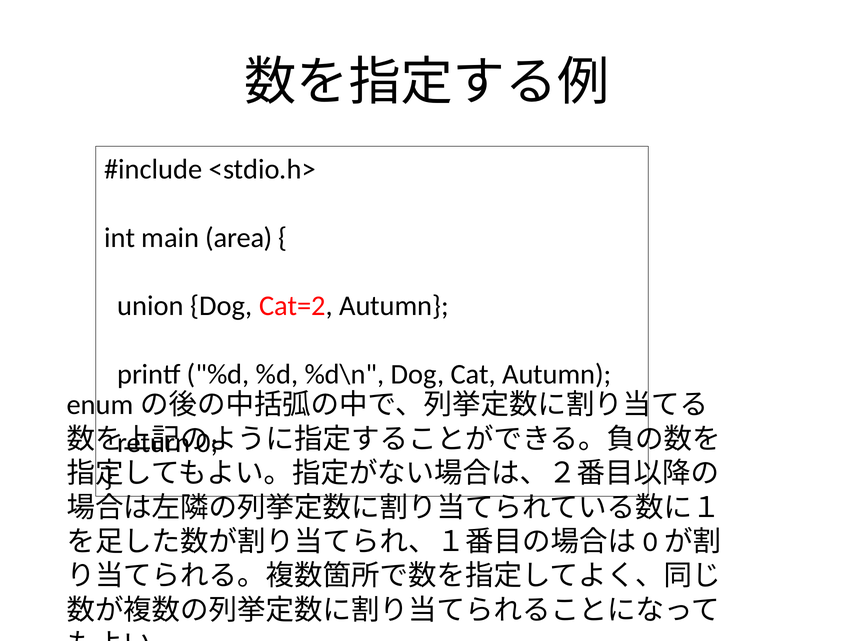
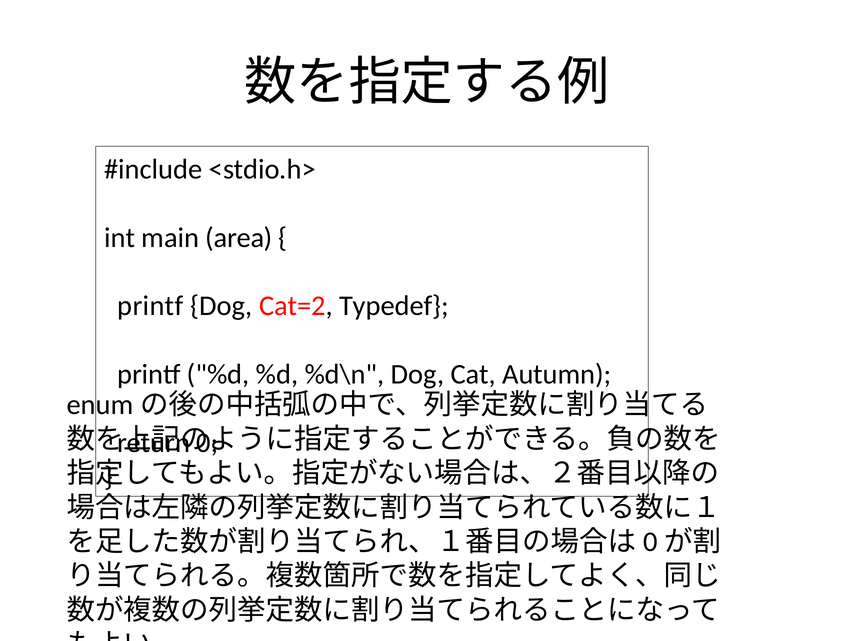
union: union -> printf (150, 306)
Cat=2 Autumn: Autumn -> Typedef (394, 306)
